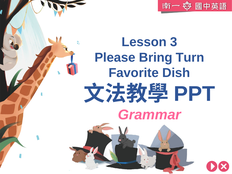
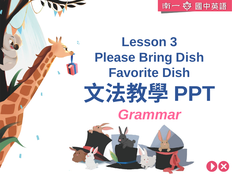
Bring Turn: Turn -> Dish (190, 57)
